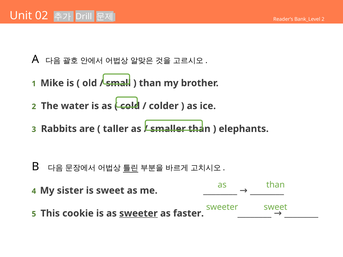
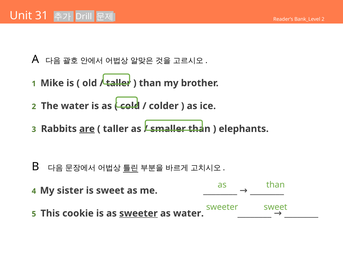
02: 02 -> 31 (42, 16)
small: small -> taller (118, 83)
are underline: none -> present (87, 129)
as faster: faster -> water (188, 214)
